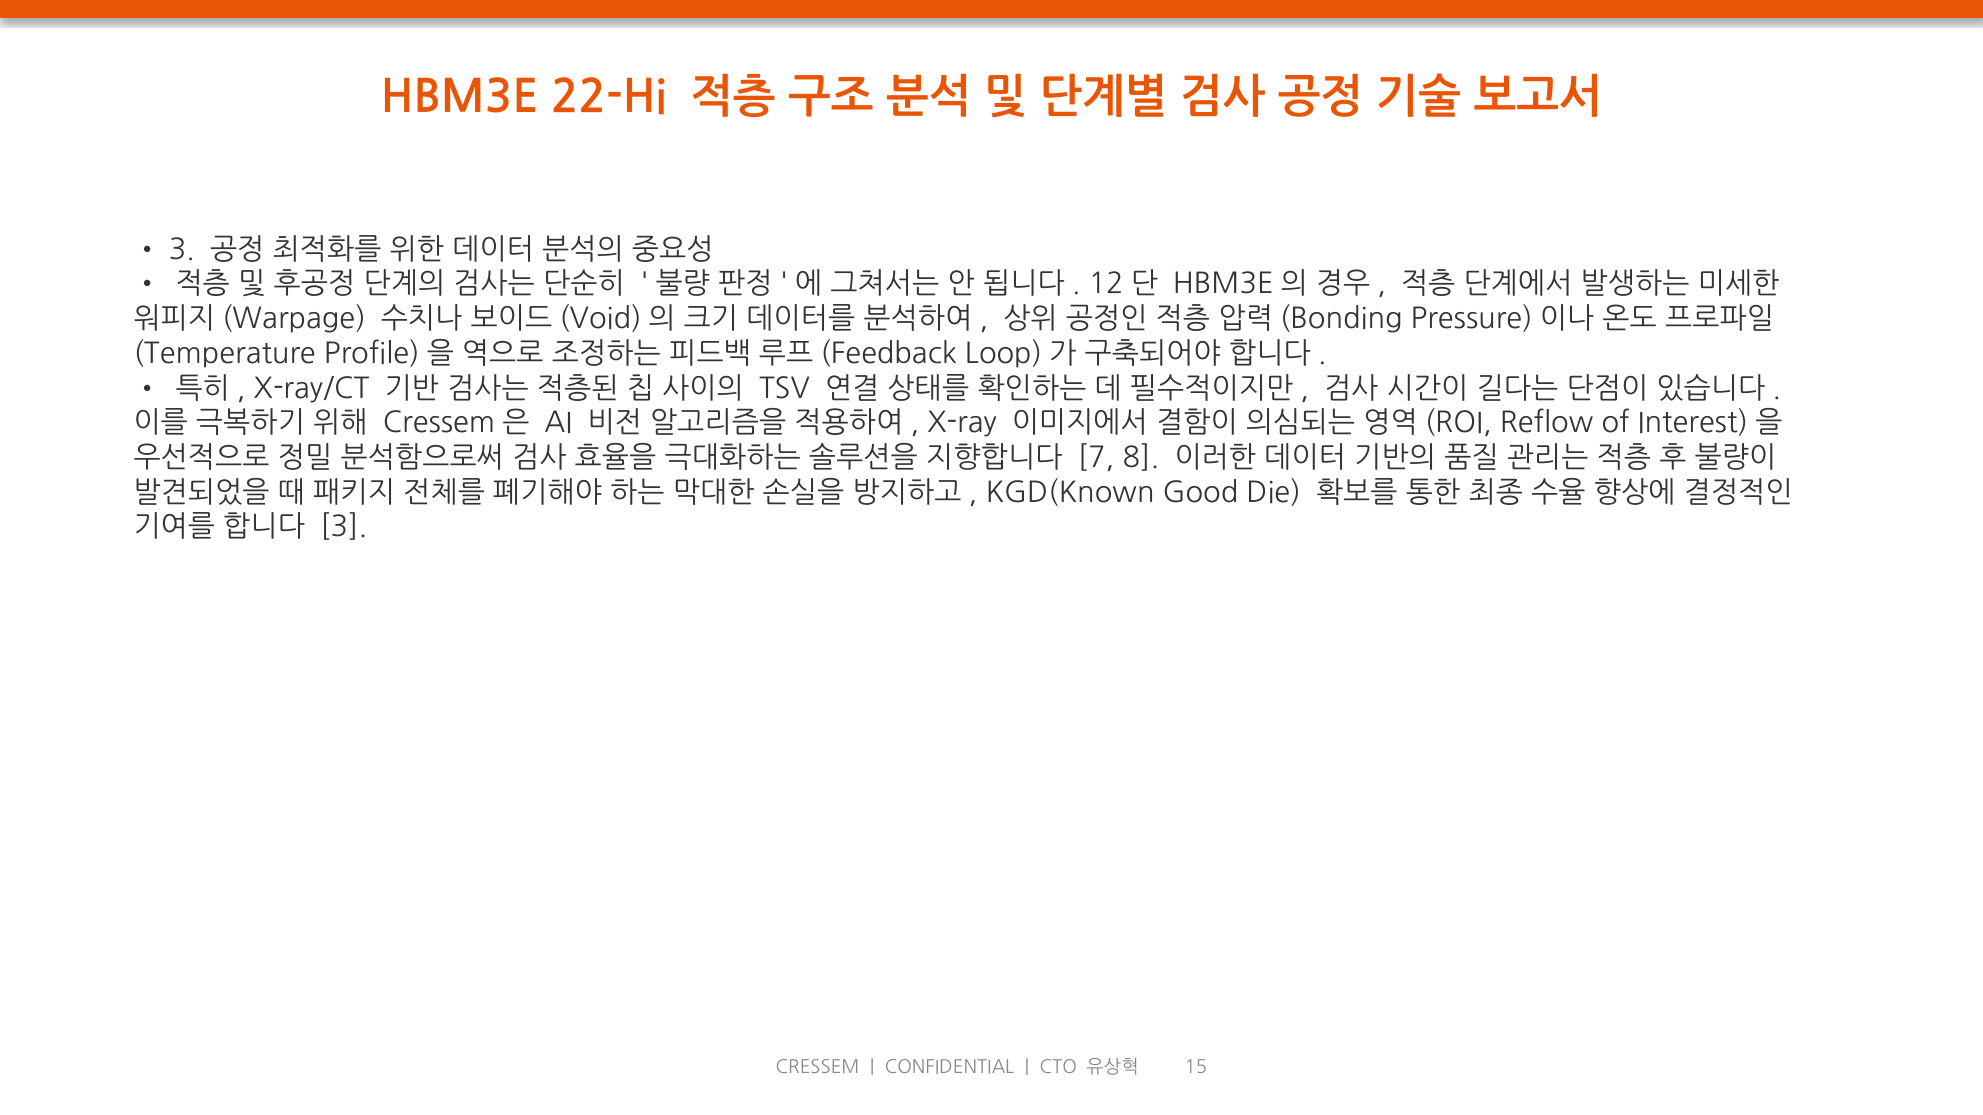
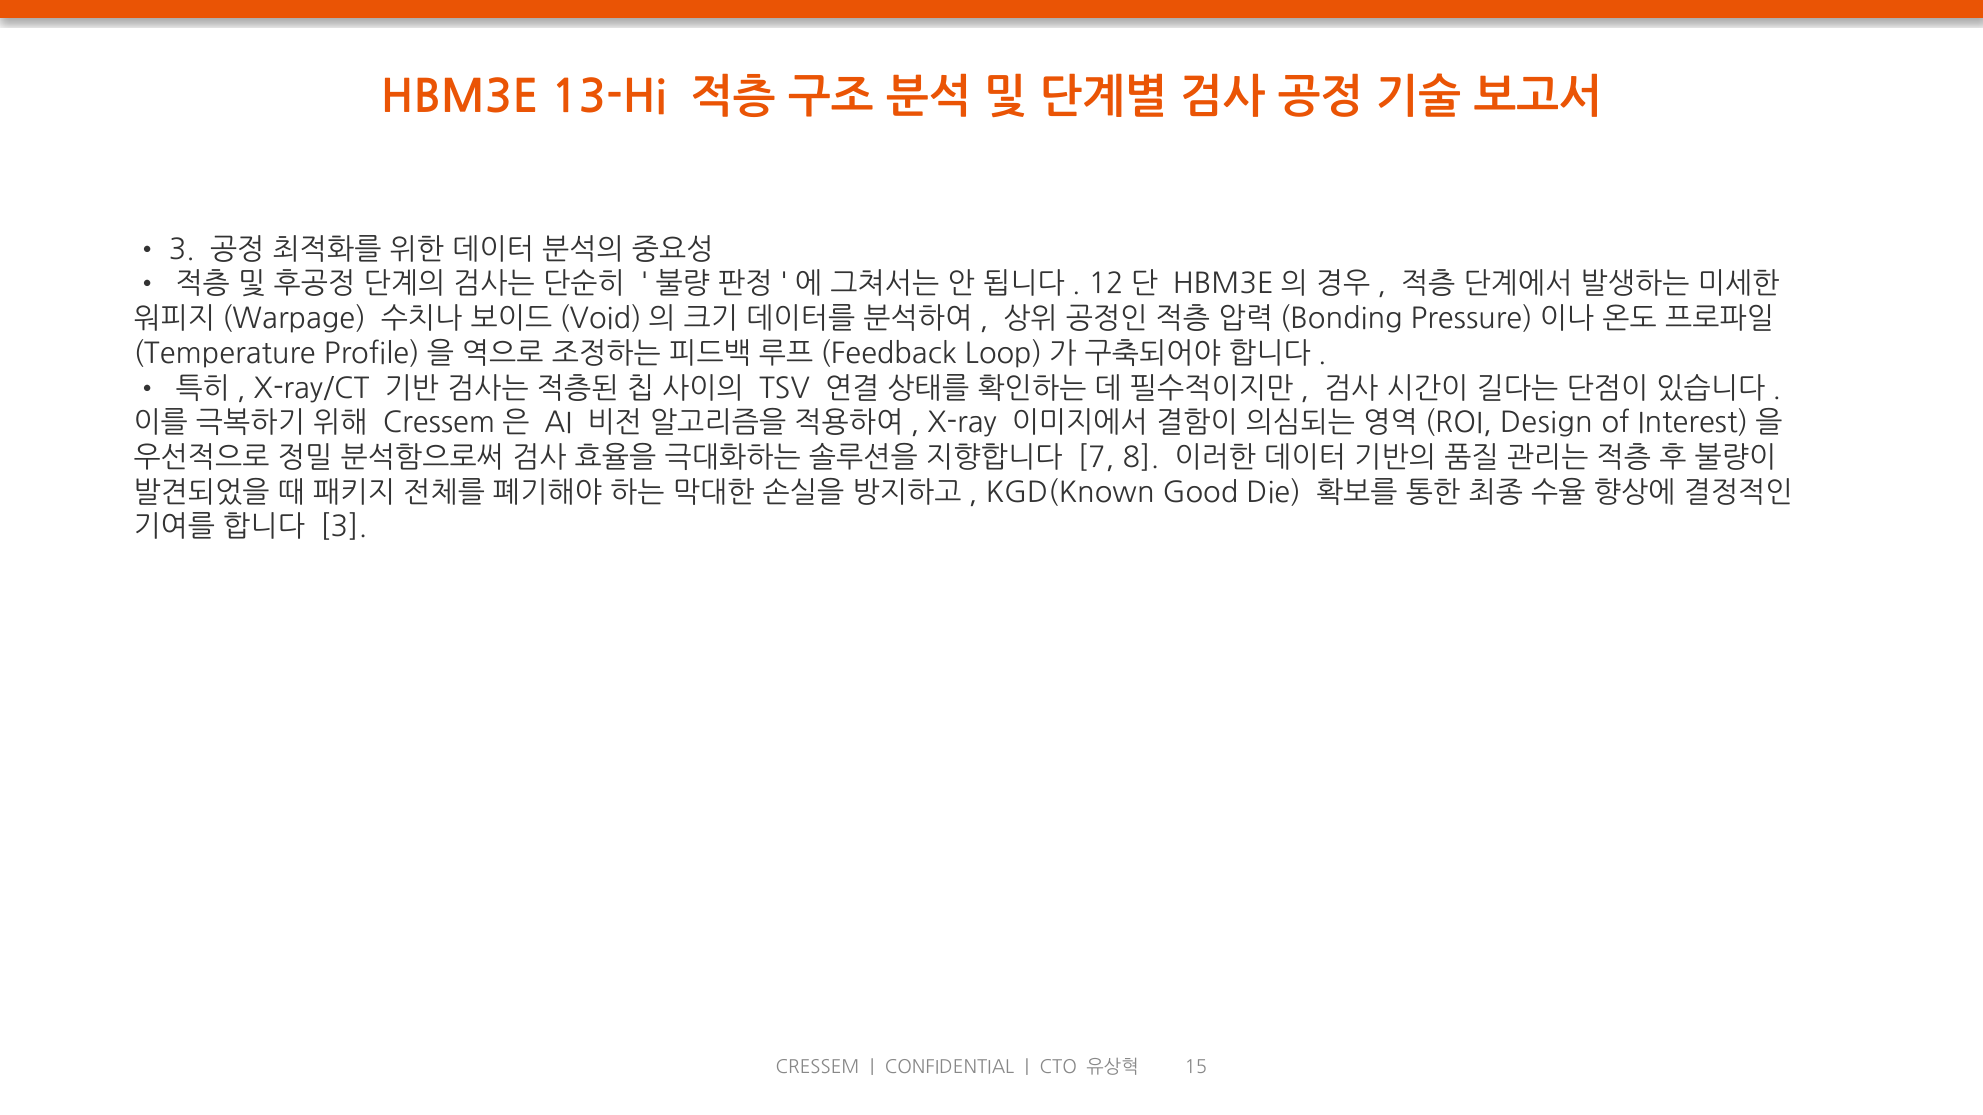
22-Hi: 22-Hi -> 13-Hi (609, 97)
Reflow: Reflow -> Design (1546, 423)
